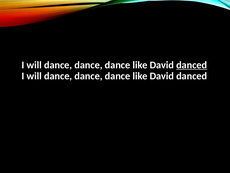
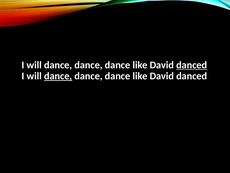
dance underline: none -> present (58, 76)
